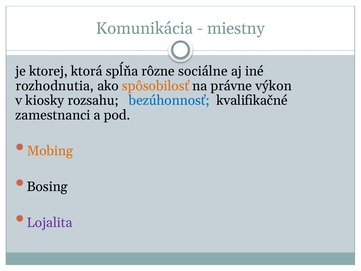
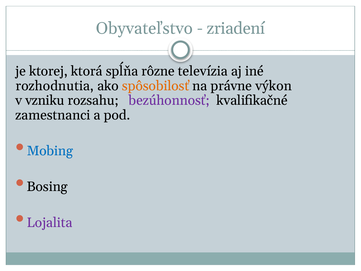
Komunikácia: Komunikácia -> Obyvateľstvo (144, 28)
miestny: miestny -> zriadení (236, 28)
sociálne: sociálne -> televízia (203, 71)
kiosky: kiosky -> vzniku (45, 100)
bezúhonnosť colour: blue -> purple (169, 100)
Mobing colour: orange -> blue (50, 151)
